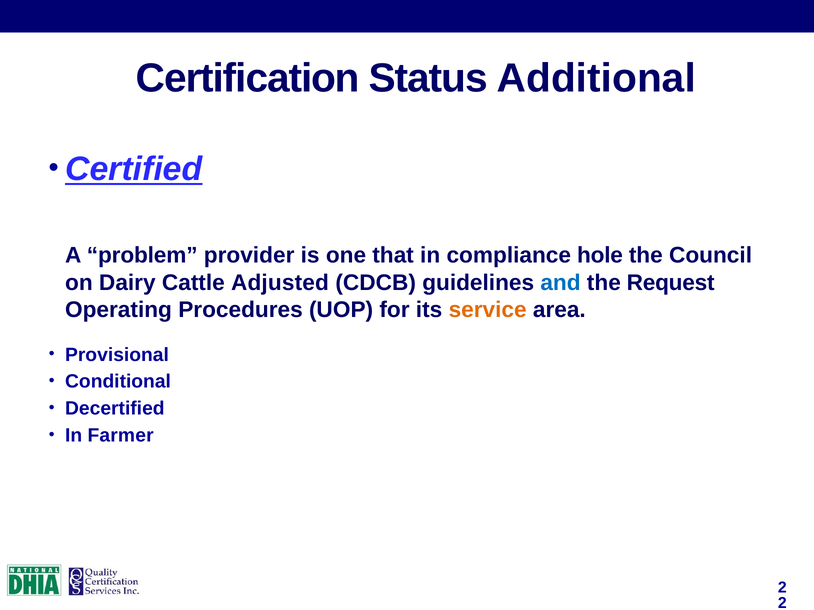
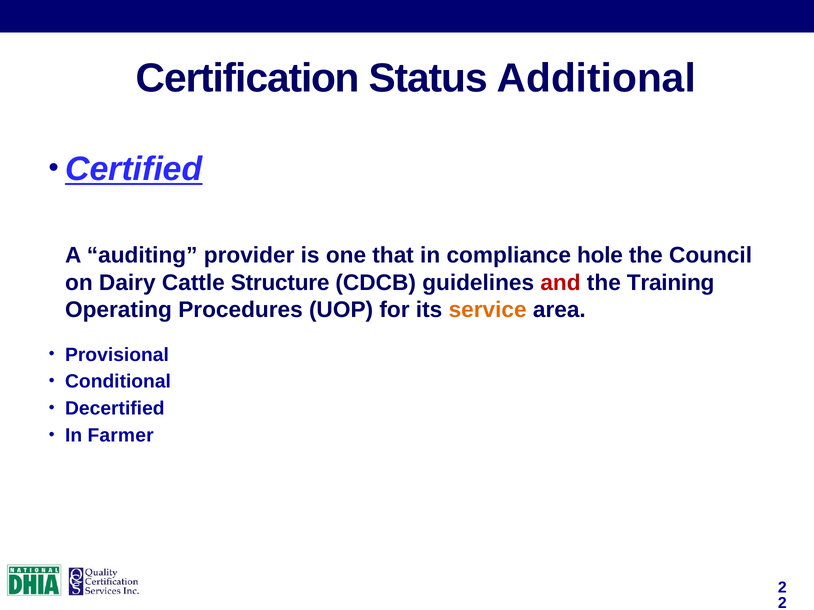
problem: problem -> auditing (142, 256)
Adjusted: Adjusted -> Structure (280, 283)
and colour: blue -> red (561, 283)
Request: Request -> Training (671, 283)
